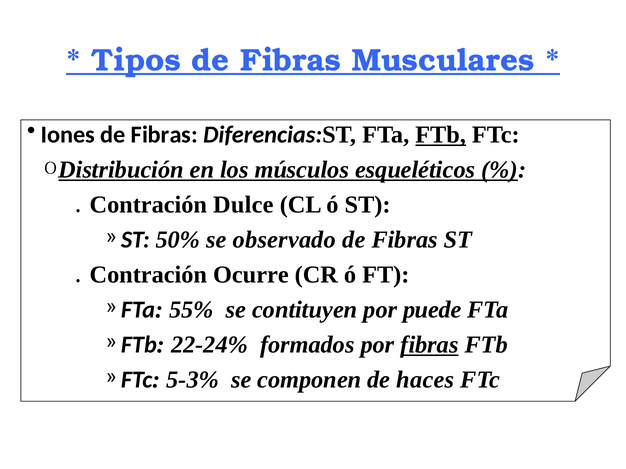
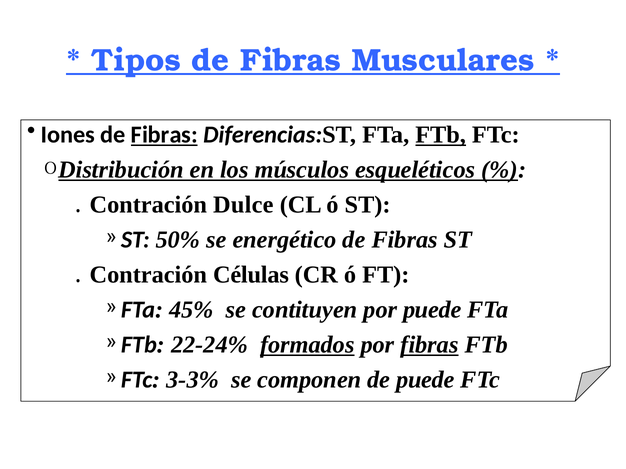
Fibras underline: none -> present (164, 135)
observado: observado -> energético (285, 240)
Ocurre: Ocurre -> Células (251, 275)
55%: 55% -> 45% (191, 310)
formados underline: none -> present (307, 345)
5-3%: 5-3% -> 3-3% (193, 380)
de haces: haces -> puede (425, 380)
